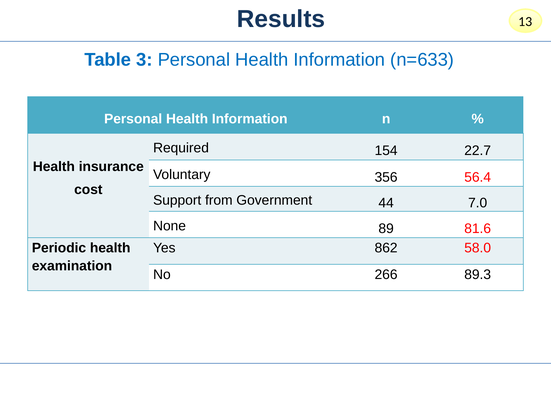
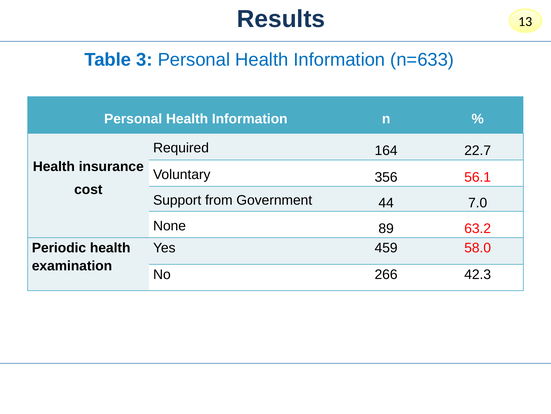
154: 154 -> 164 (386, 150)
56.4: 56.4 -> 56.1 (478, 177)
81.6: 81.6 -> 63.2 (478, 228)
862: 862 -> 459 (386, 248)
89.3: 89.3 -> 42.3 (478, 274)
